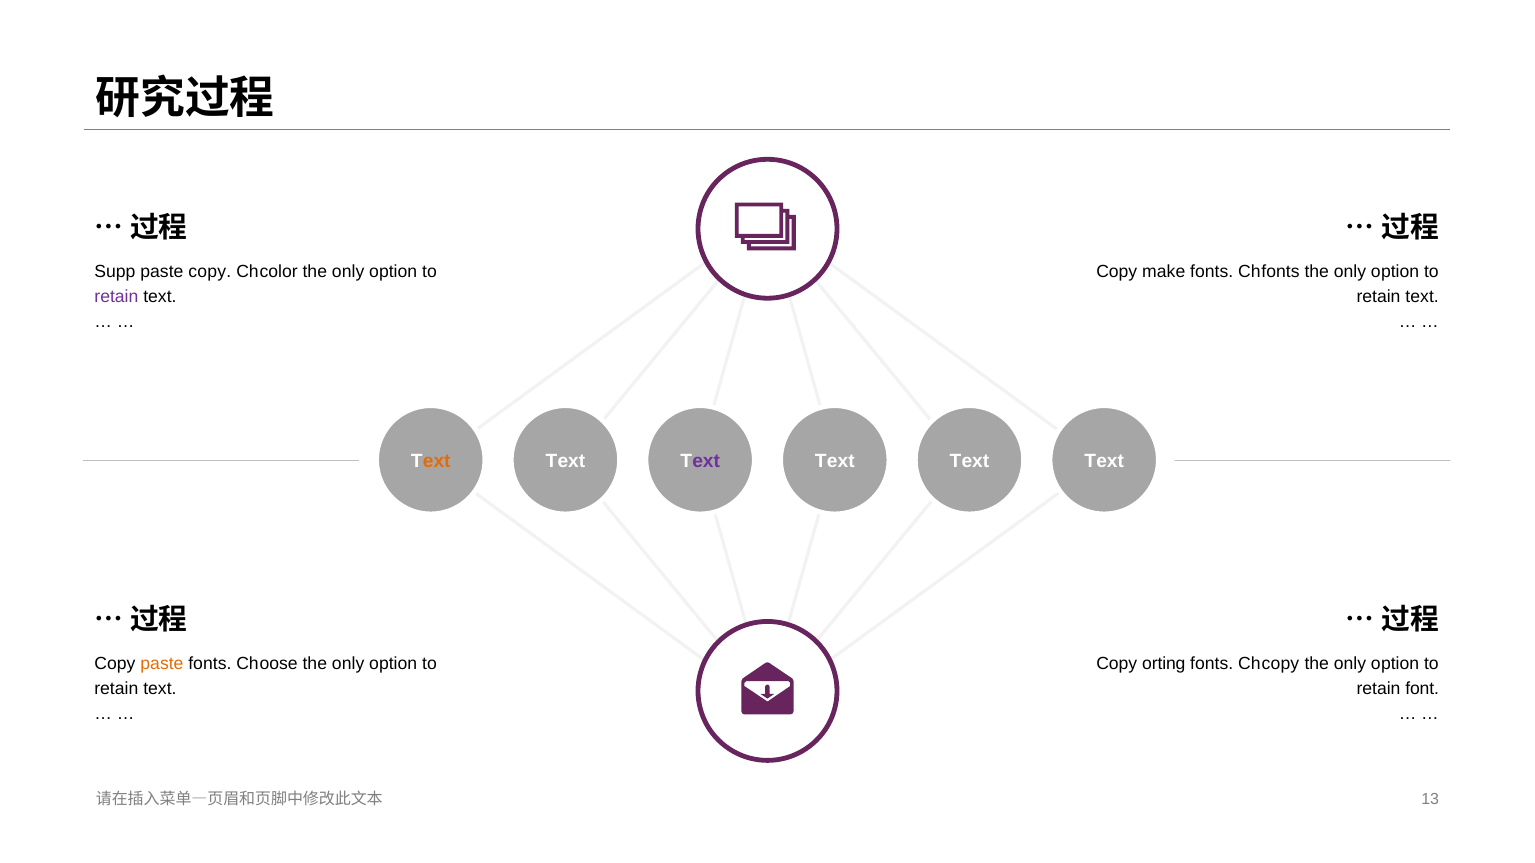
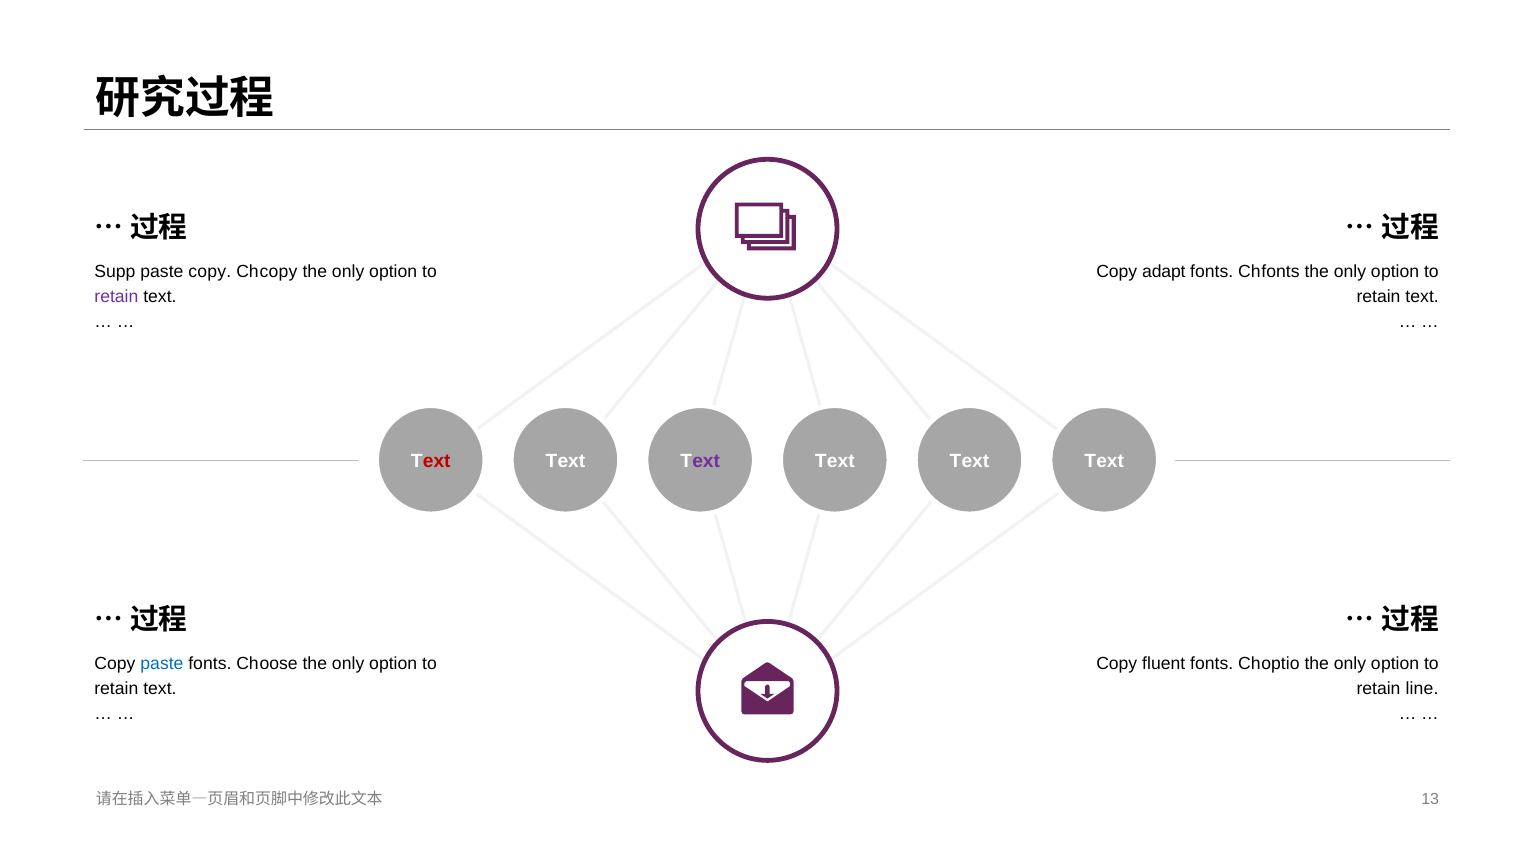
Ch color: color -> copy (279, 271)
make: make -> adapt (1164, 271)
ext colour: orange -> red (437, 461)
paste colour: orange -> blue (162, 664)
orting: orting -> fluent (1164, 664)
Ch copy: copy -> optio (1280, 664)
font: font -> line (1422, 689)
